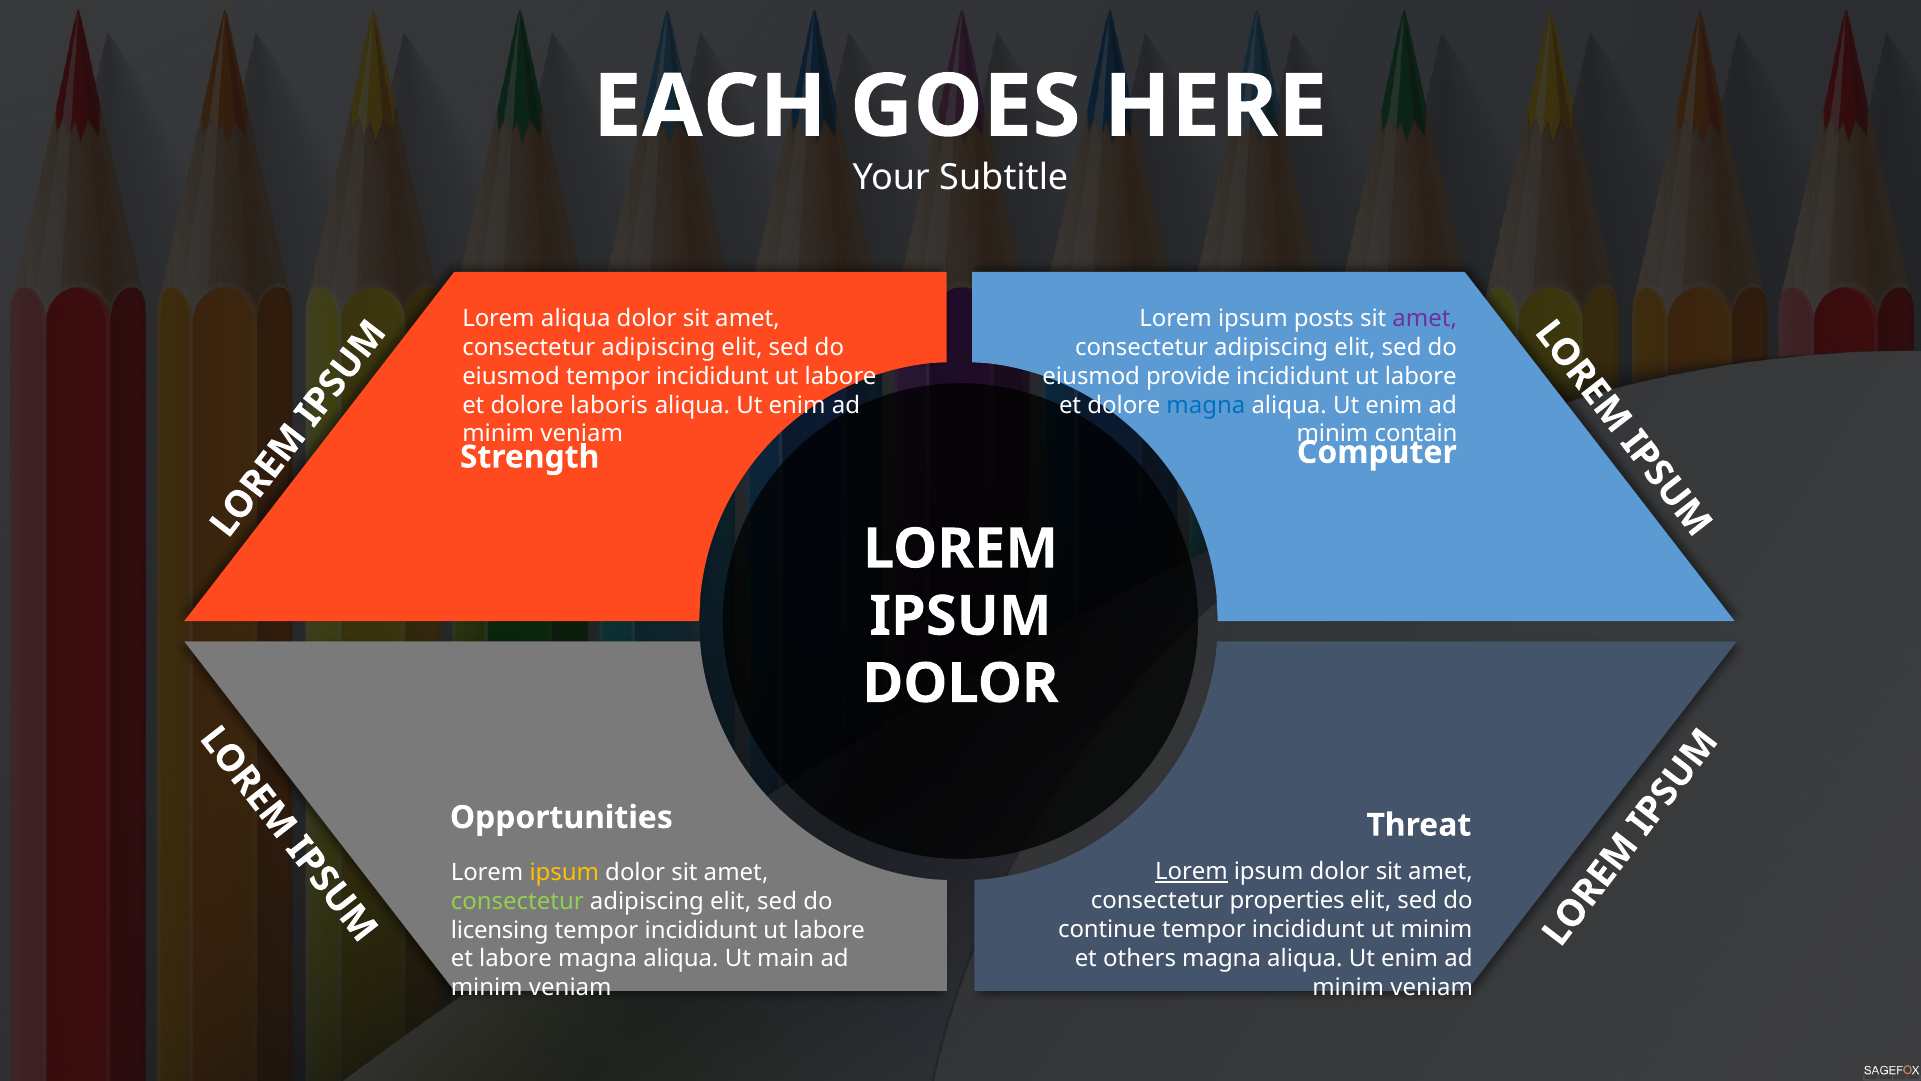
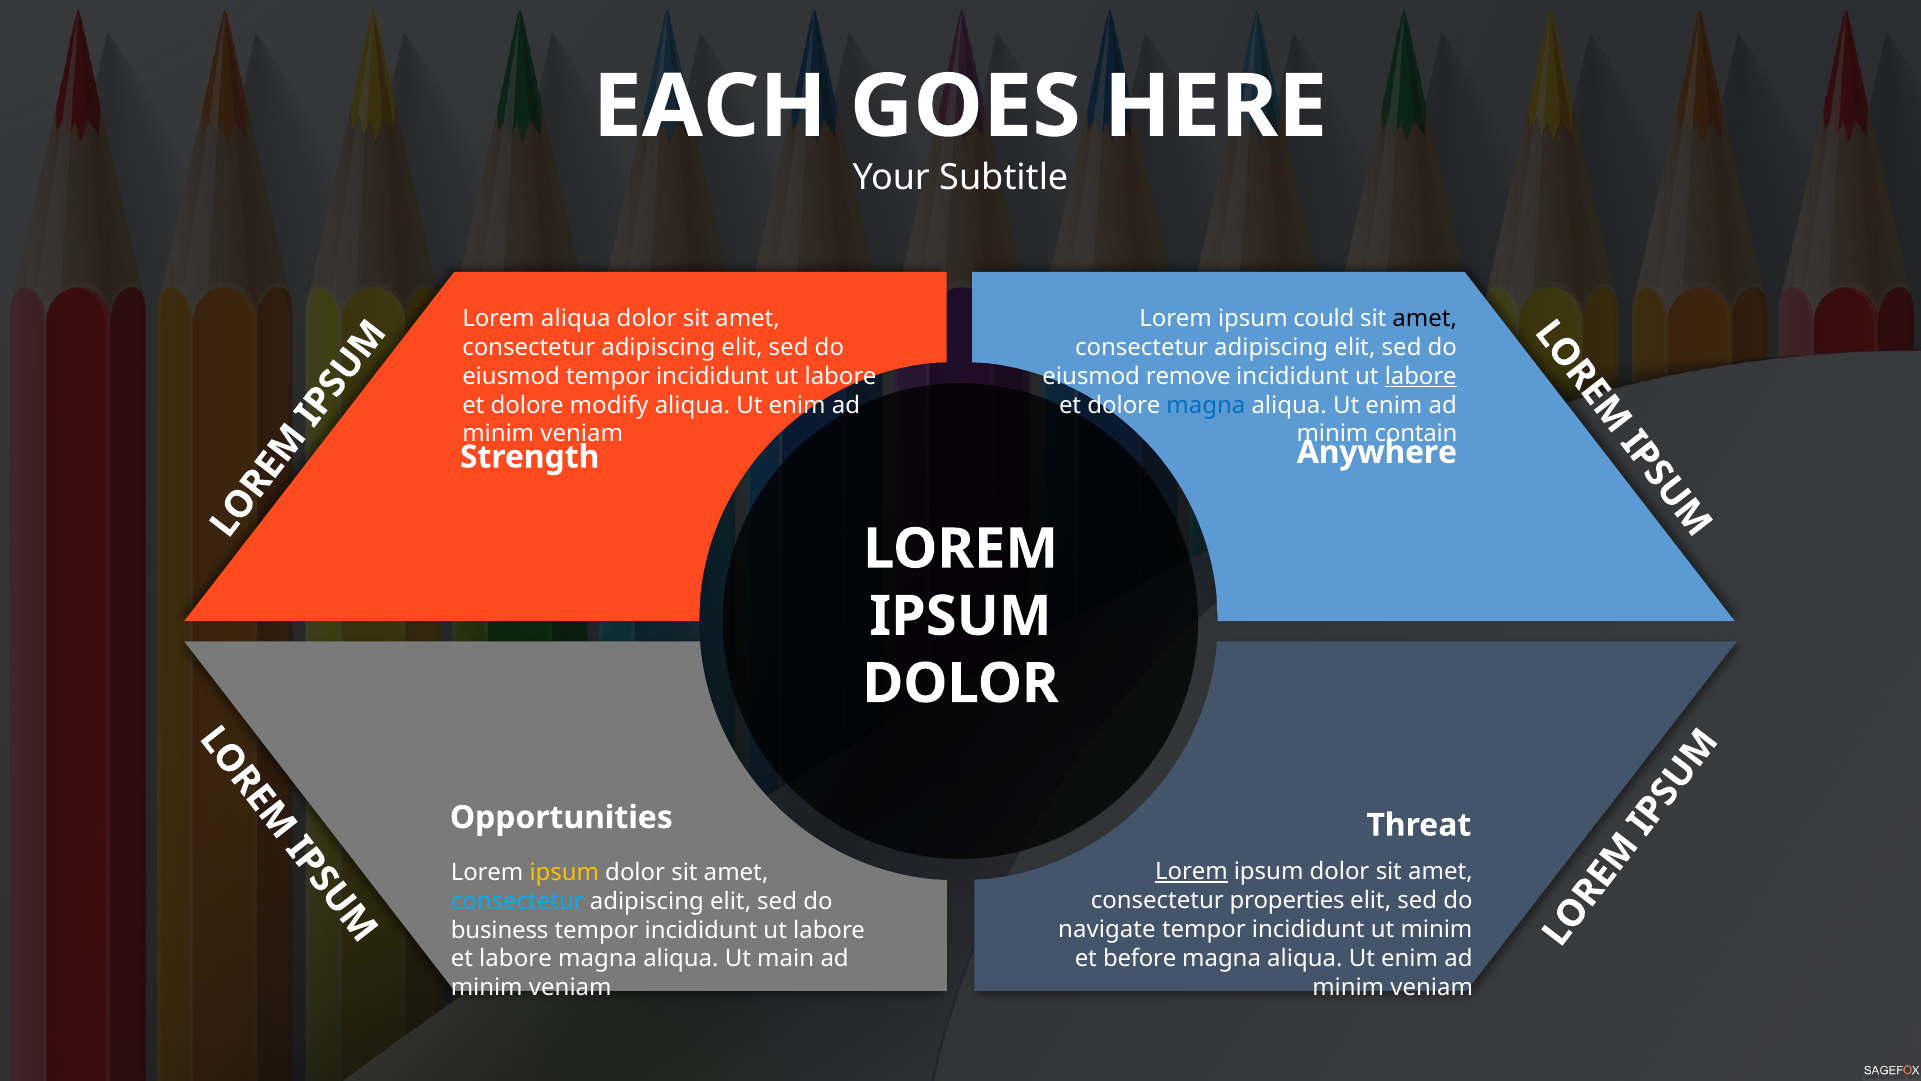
posts: posts -> could (1324, 319)
amet colour: purple -> black (1425, 319)
provide: provide -> remove (1188, 376)
labore underline: none -> present (1421, 376)
laboris: laboris -> modify (609, 405)
Computer: Computer -> Anywhere (1377, 452)
consectetur colour: light green -> light blue (517, 901)
continue: continue -> navigate (1107, 929)
licensing: licensing -> business (500, 930)
others: others -> before (1140, 958)
